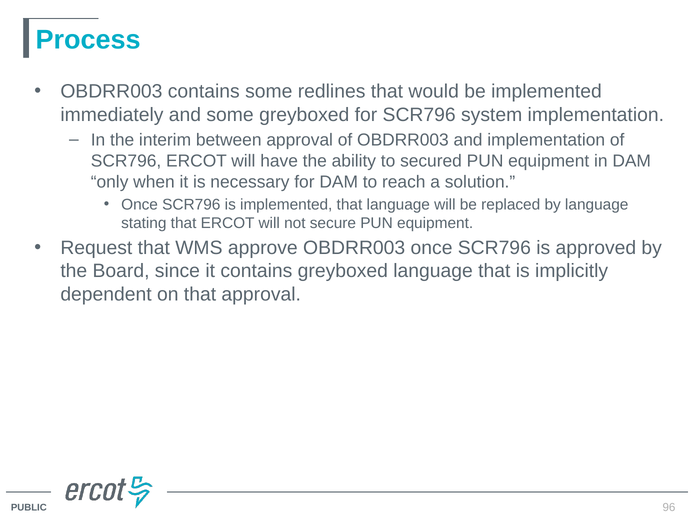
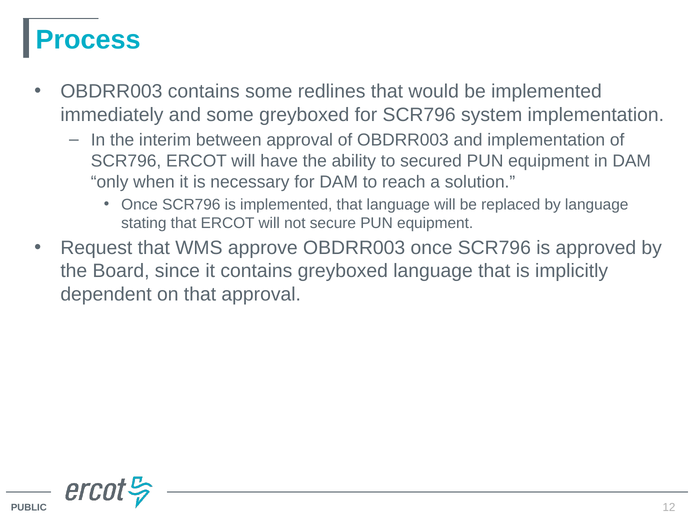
96: 96 -> 12 (669, 508)
